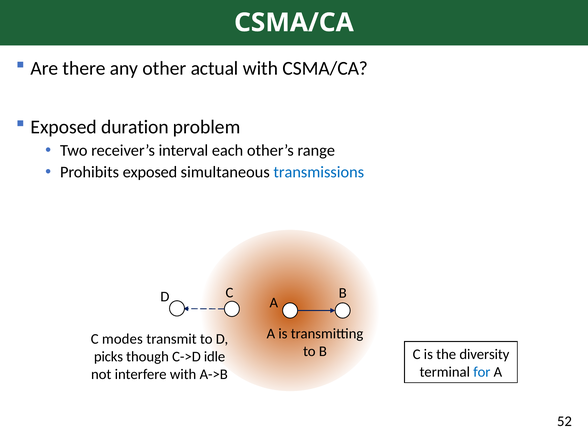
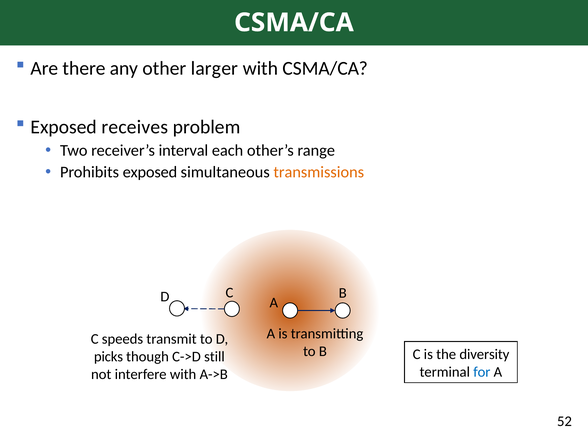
actual: actual -> larger (214, 68)
duration: duration -> receives (135, 127)
transmissions colour: blue -> orange (319, 172)
modes: modes -> speeds (122, 339)
idle: idle -> still (214, 357)
